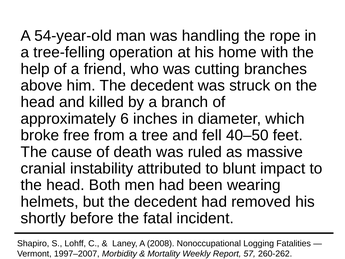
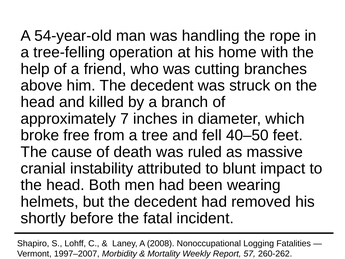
6: 6 -> 7 (125, 119)
